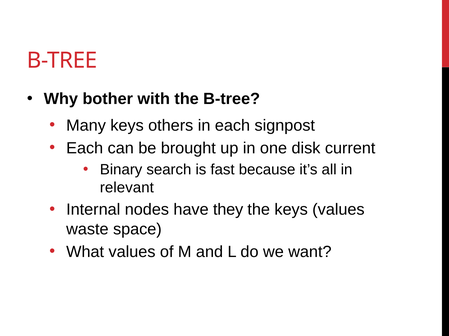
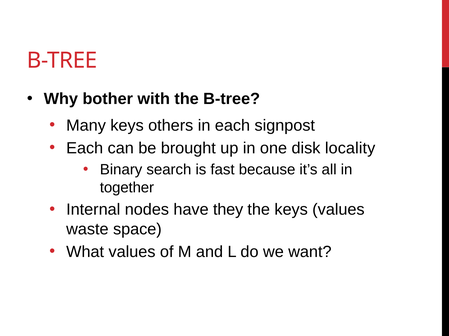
current: current -> locality (350, 148)
relevant: relevant -> together (127, 188)
